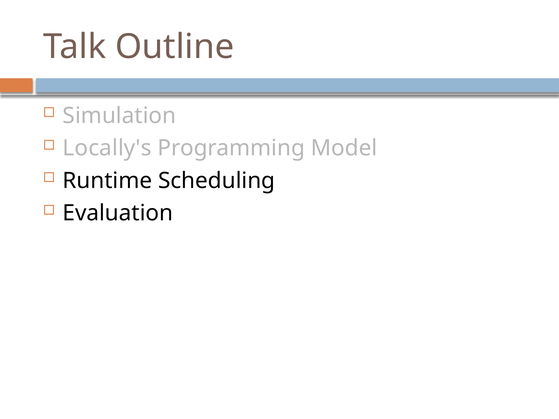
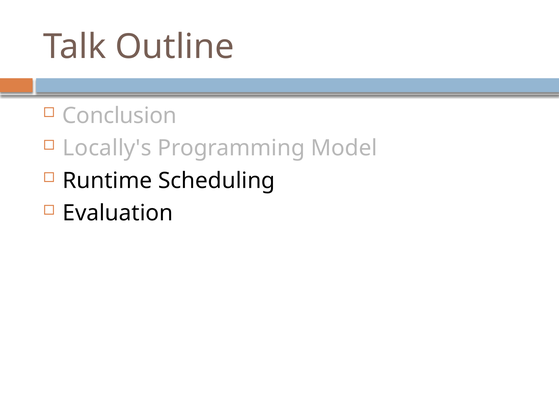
Simulation: Simulation -> Conclusion (120, 116)
